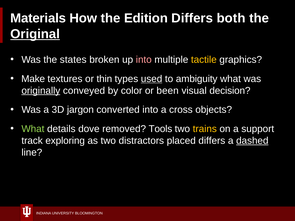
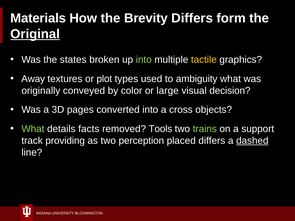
Edition: Edition -> Brevity (146, 18)
both: both -> form (231, 18)
into colour: pink -> light green (144, 60)
Make: Make -> Away (33, 79)
thin: thin -> plot (104, 79)
used underline: present -> none (152, 79)
originally underline: present -> none (41, 91)
been: been -> large (168, 91)
jargon: jargon -> pages (80, 110)
dove: dove -> facts (89, 129)
trains colour: yellow -> light green (205, 129)
exploring: exploring -> providing (65, 141)
distractors: distractors -> perception (141, 141)
